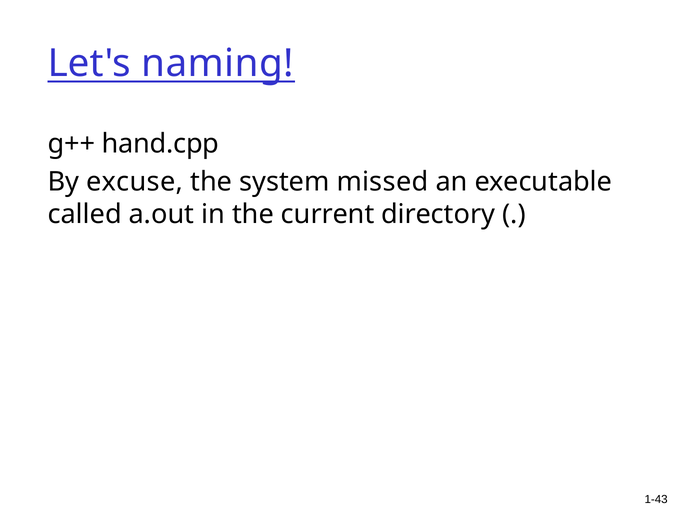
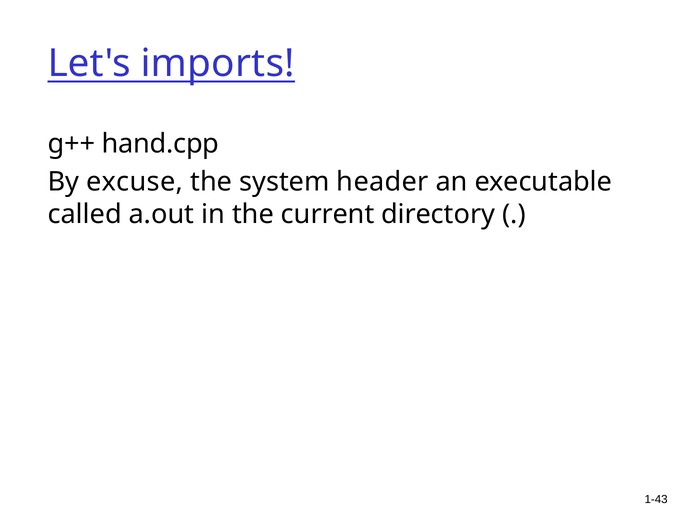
naming: naming -> imports (218, 64)
missed: missed -> header (382, 182)
